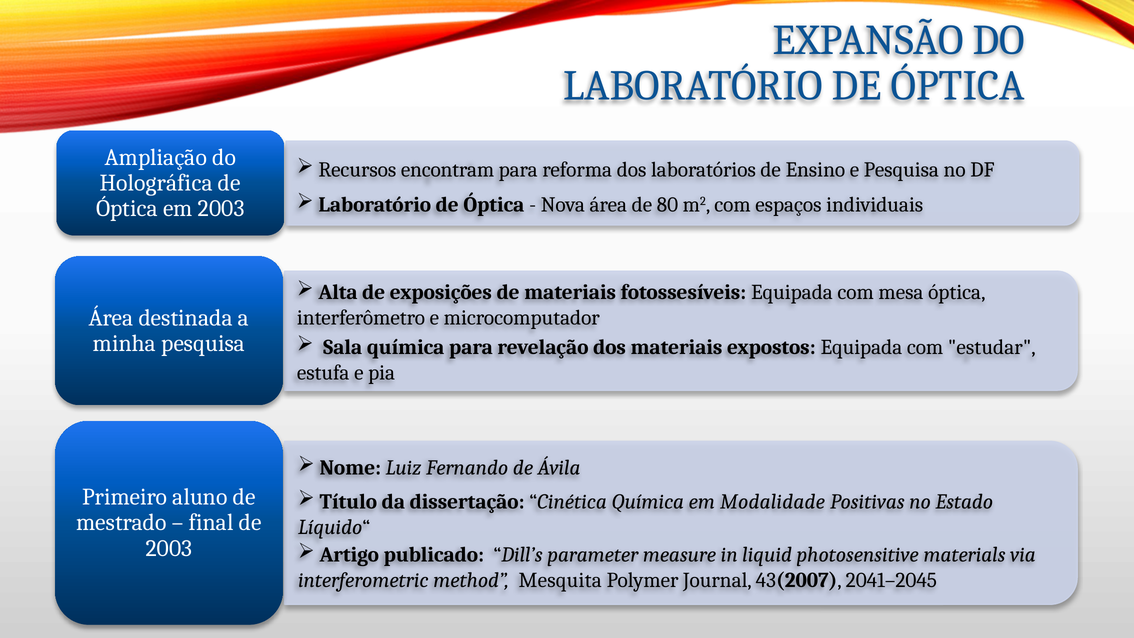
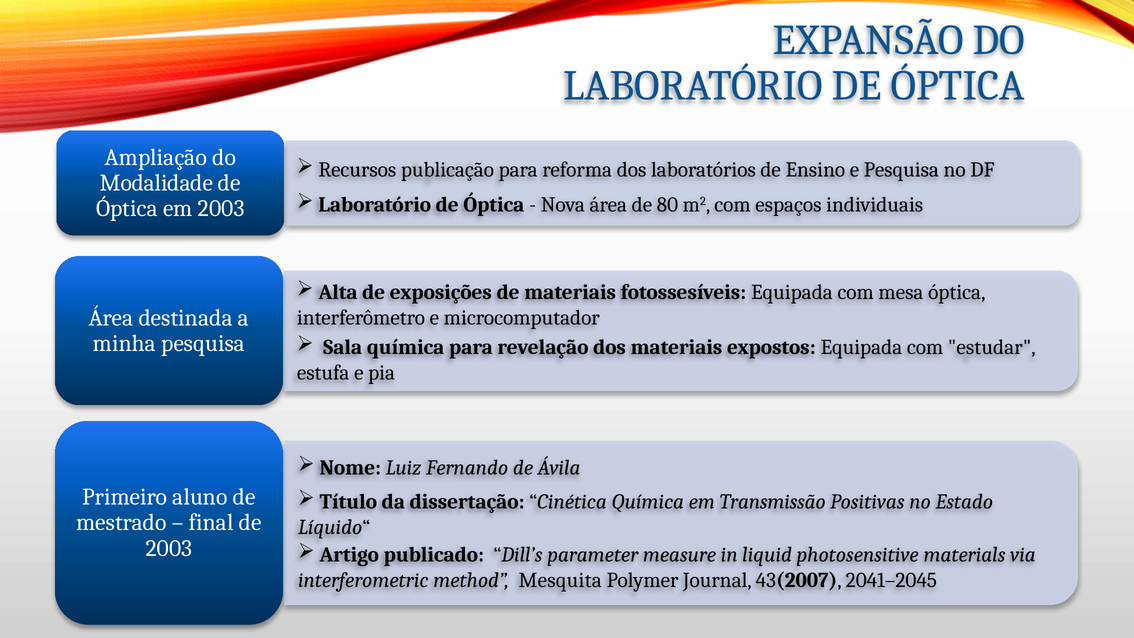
encontram: encontram -> publicação (447, 169)
Holográfica: Holográfica -> Modalidade (156, 183)
Modalidade: Modalidade -> Transmissão (773, 502)
